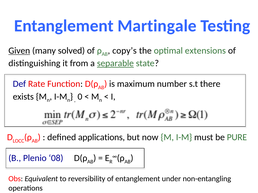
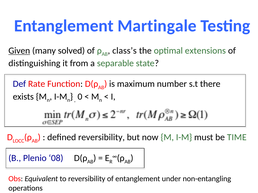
copy’s: copy’s -> class’s (124, 51)
separable underline: present -> none (115, 63)
defined applications: applications -> reversibility (101, 138)
PURE: PURE -> TIME (237, 138)
